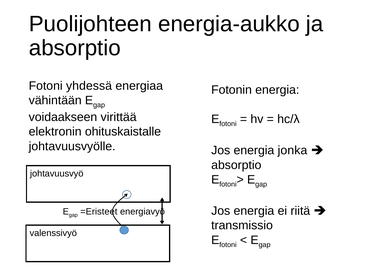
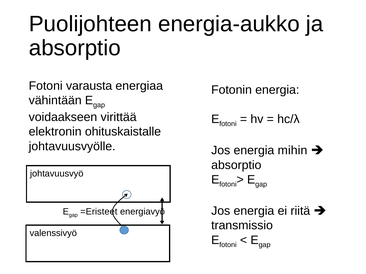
yhdessä: yhdessä -> varausta (89, 86)
jonka: jonka -> mihin (292, 151)
